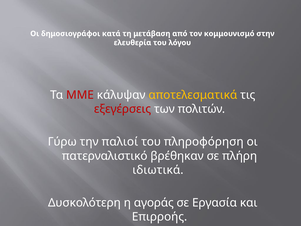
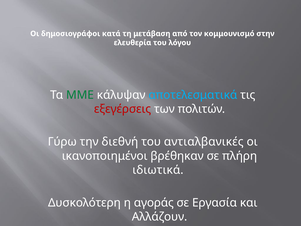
ΜΜΕ colour: red -> green (80, 95)
αποτελεσματικά colour: yellow -> light blue (193, 95)
παλιοί: παλιοί -> διεθνή (120, 142)
πληροφόρηση: πληροφόρηση -> αντιαλβανικές (204, 142)
πατερναλιστικό: πατερναλιστικό -> ικανοποιημένοι (105, 156)
Επιρροής: Επιρροής -> Αλλάζουν (160, 217)
